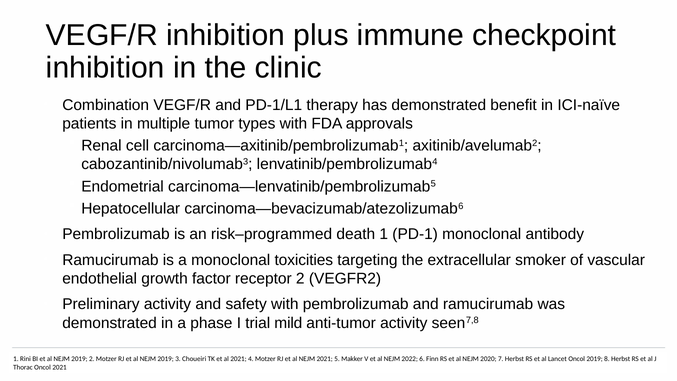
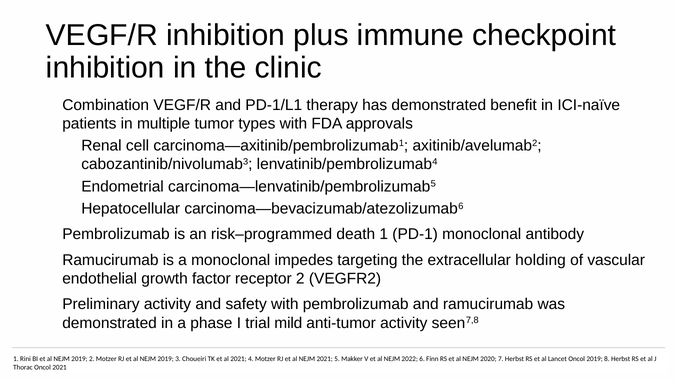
toxicities: toxicities -> impedes (304, 260)
smoker: smoker -> holding (541, 260)
